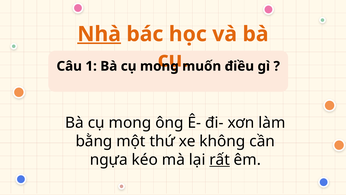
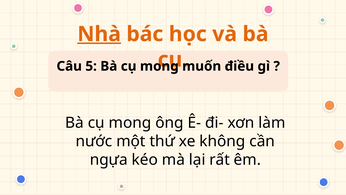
1: 1 -> 5 (91, 66)
bằng: bằng -> nước (94, 141)
rất underline: present -> none (220, 159)
